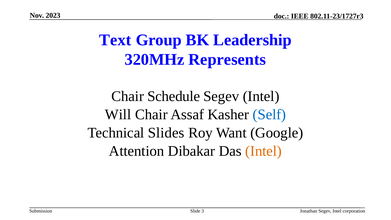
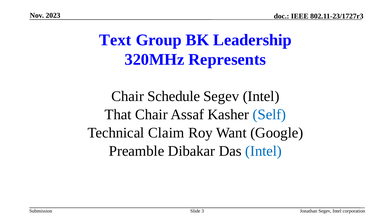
Will: Will -> That (118, 114)
Slides: Slides -> Claim (166, 133)
Attention: Attention -> Preamble (137, 151)
Intel colour: orange -> blue (264, 151)
